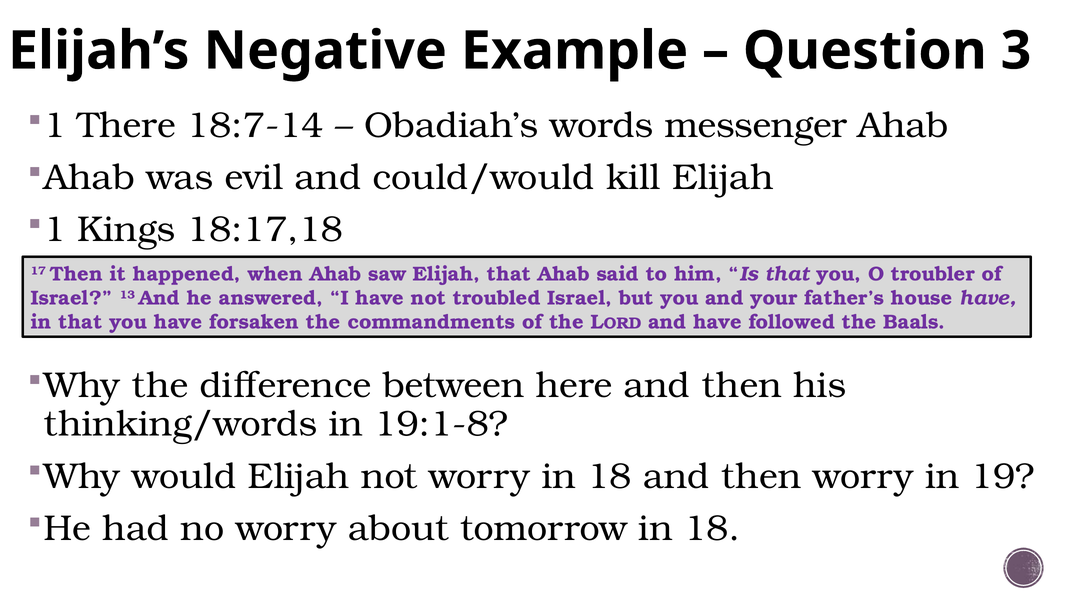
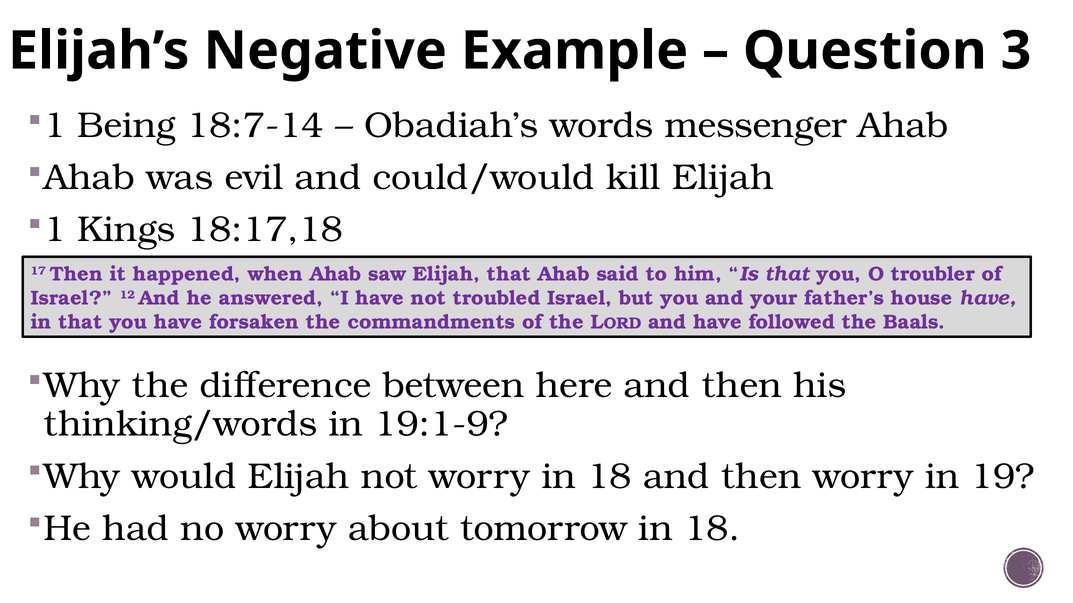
There: There -> Being (127, 126)
13: 13 -> 12 (127, 295)
19:1-8: 19:1-8 -> 19:1-9 (441, 425)
